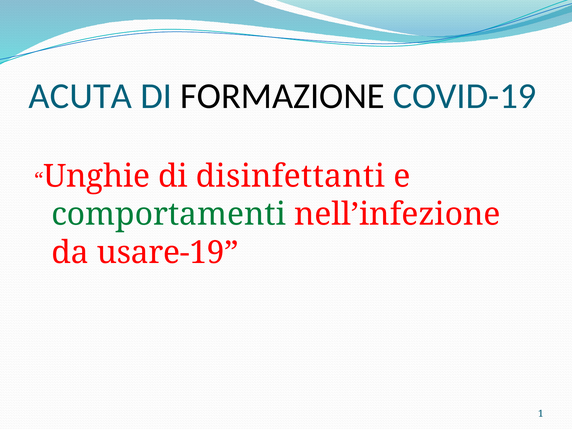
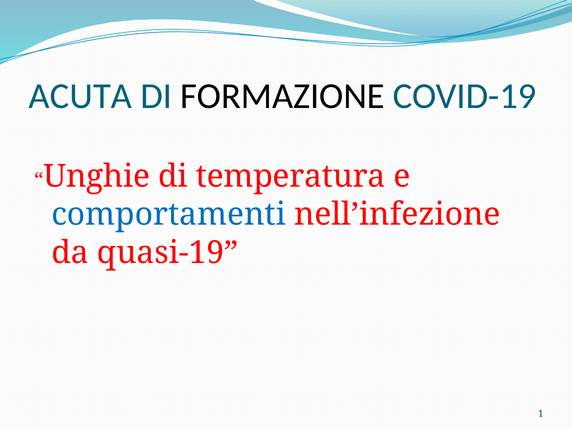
disinfettanti: disinfettanti -> temperatura (291, 176)
comportamenti colour: green -> blue (169, 214)
usare-19: usare-19 -> quasi-19 (168, 253)
